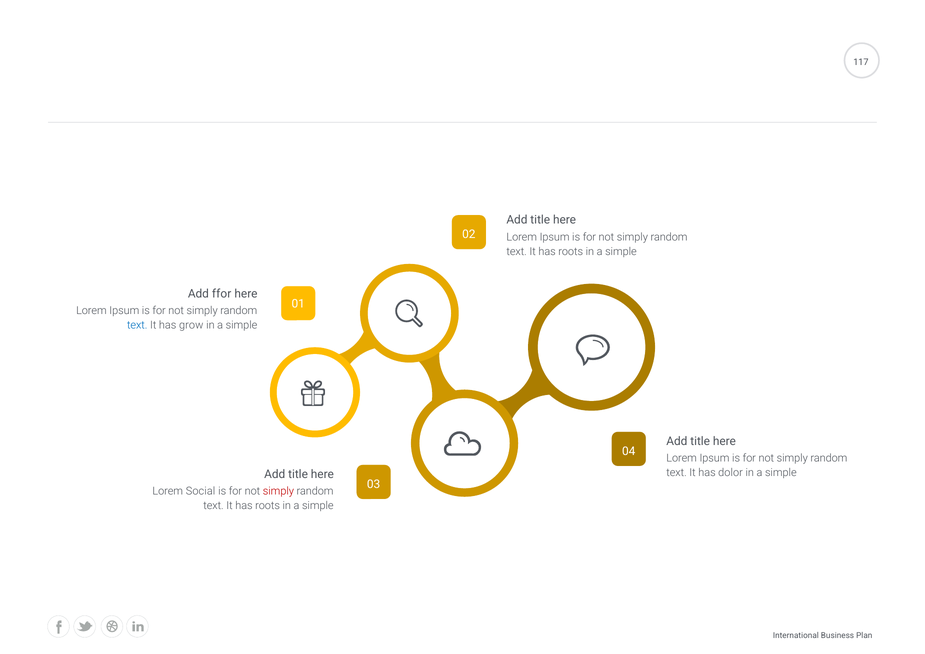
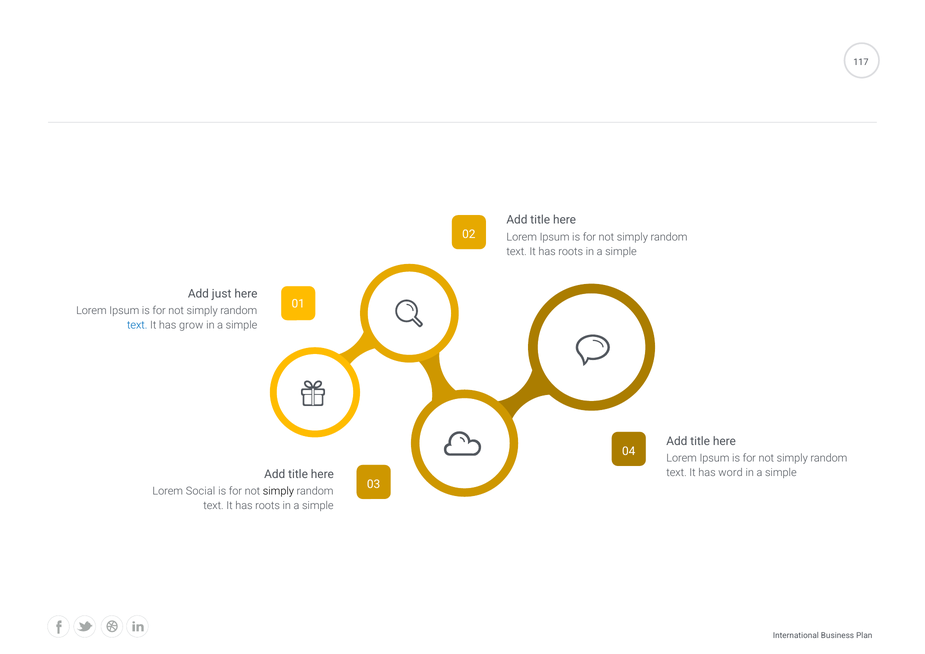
ffor: ffor -> just (222, 294)
dolor: dolor -> word (731, 473)
simply colour: red -> black (278, 491)
